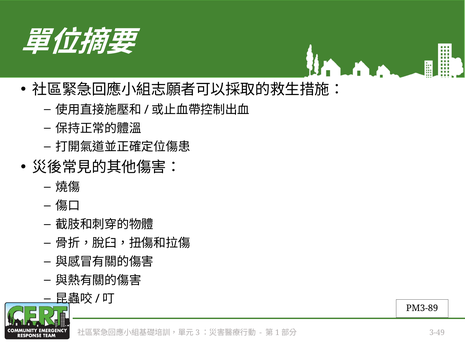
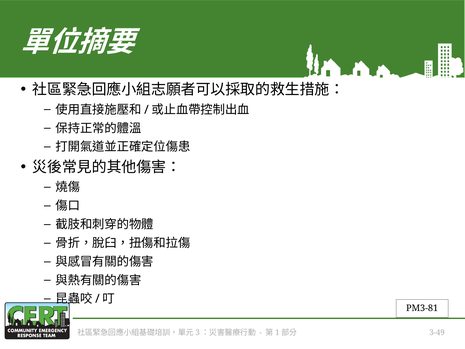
PM3-89: PM3-89 -> PM3-81 (422, 308)
